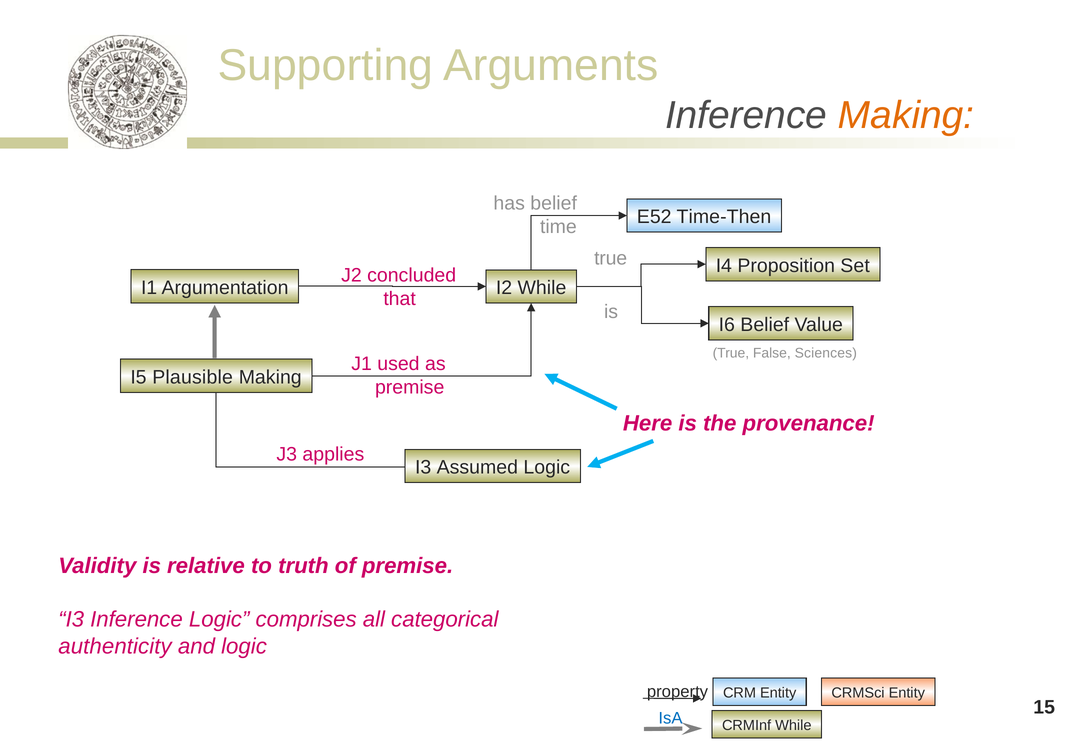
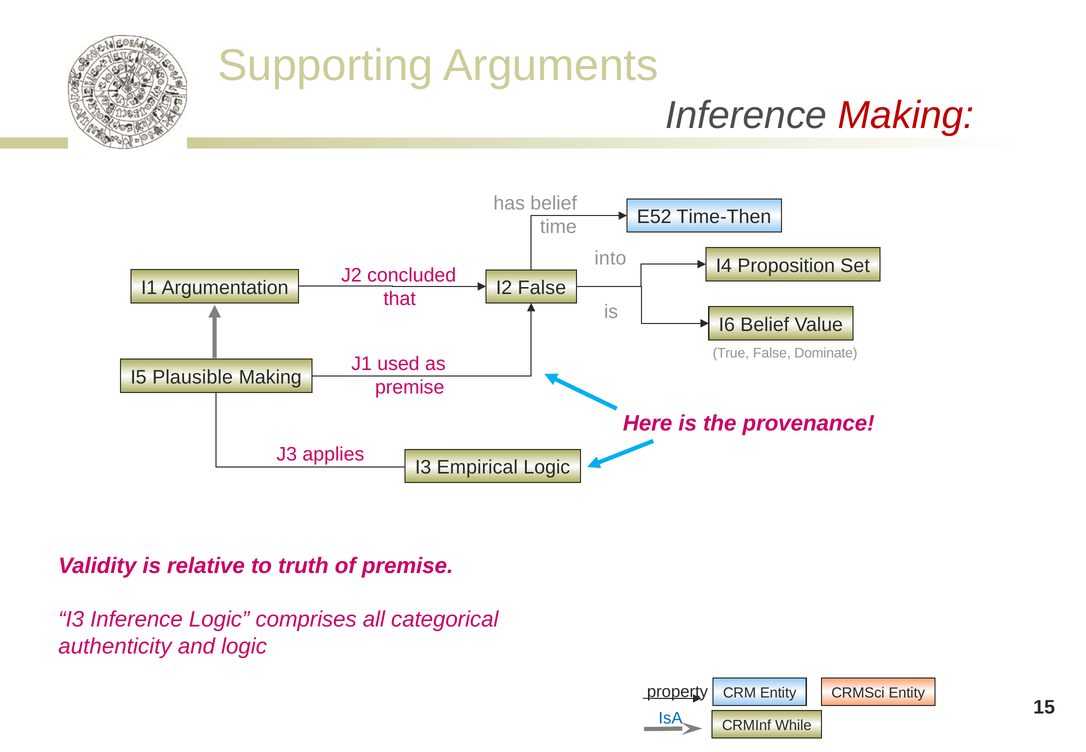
Making colour: orange -> red (906, 116)
true: true -> into (610, 258)
I2 While: While -> False (542, 288)
Sciences: Sciences -> Dominate (826, 353)
Assumed: Assumed -> Empirical (477, 467)
